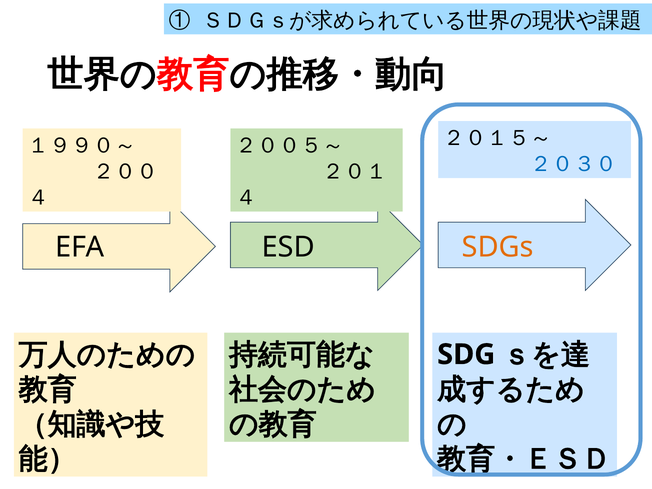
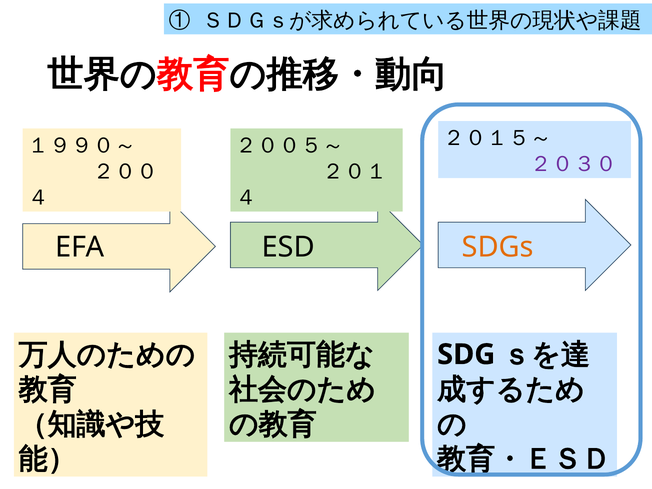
２０３０ colour: blue -> purple (573, 164)
